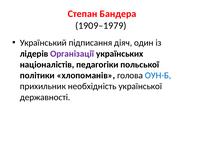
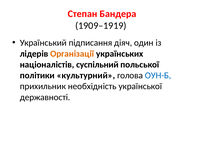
1909–1979: 1909–1979 -> 1909–1919 (101, 26)
Організації colour: purple -> orange (72, 54)
педагогіки: педагогіки -> суспільний (97, 65)
хлопоманів: хлопоманів -> культурний (86, 75)
